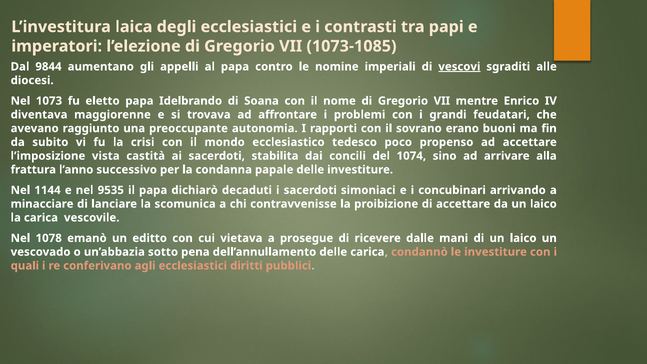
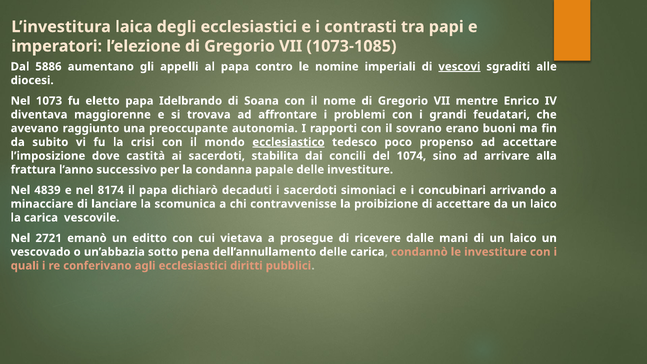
9844: 9844 -> 5886 (48, 67)
ecclesiastico underline: none -> present (288, 142)
vista: vista -> dove (106, 156)
1144: 1144 -> 4839 (47, 190)
9535: 9535 -> 8174 (111, 190)
1078: 1078 -> 2721 (49, 238)
